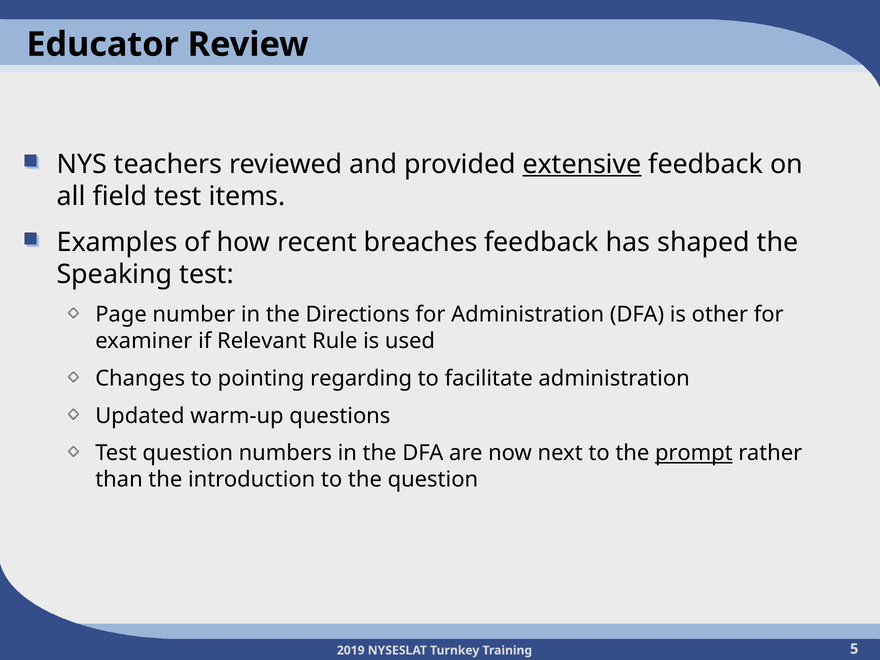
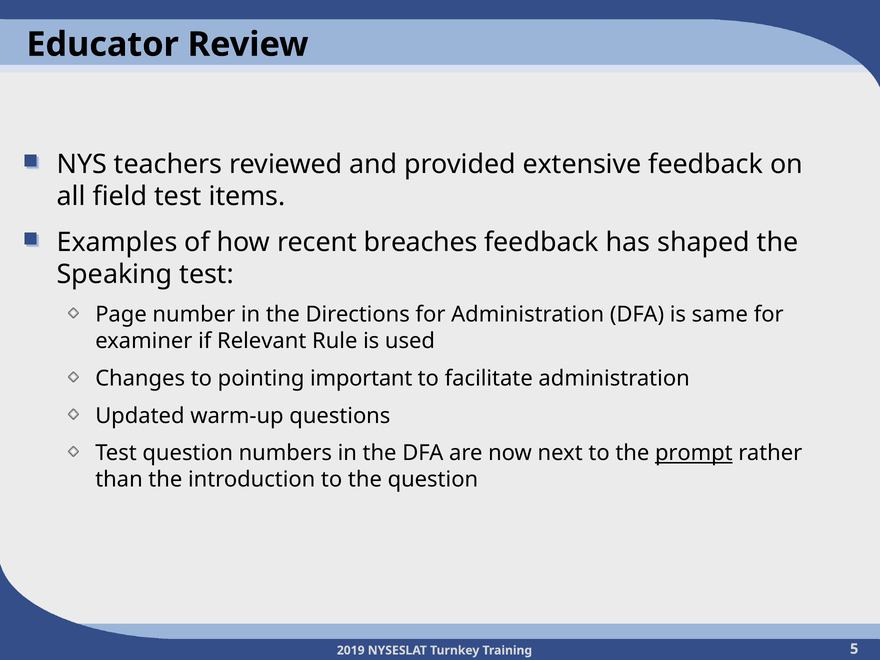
extensive underline: present -> none (582, 164)
other: other -> same (720, 315)
regarding: regarding -> important (361, 378)
